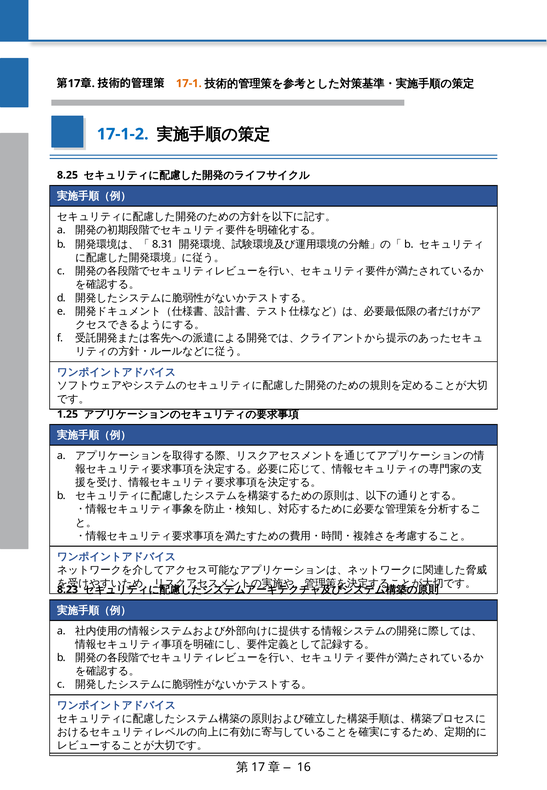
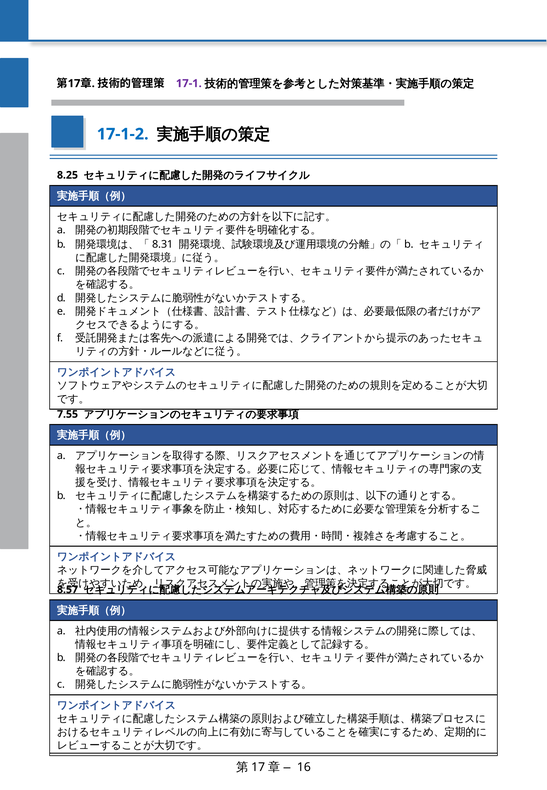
17-1 colour: orange -> purple (189, 83)
1.25: 1.25 -> 7.55 (68, 414)
8.23: 8.23 -> 8.57 (68, 590)
